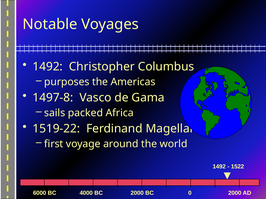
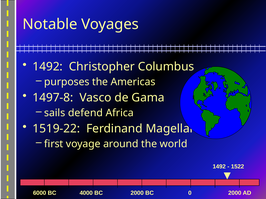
packed: packed -> defend (85, 113)
